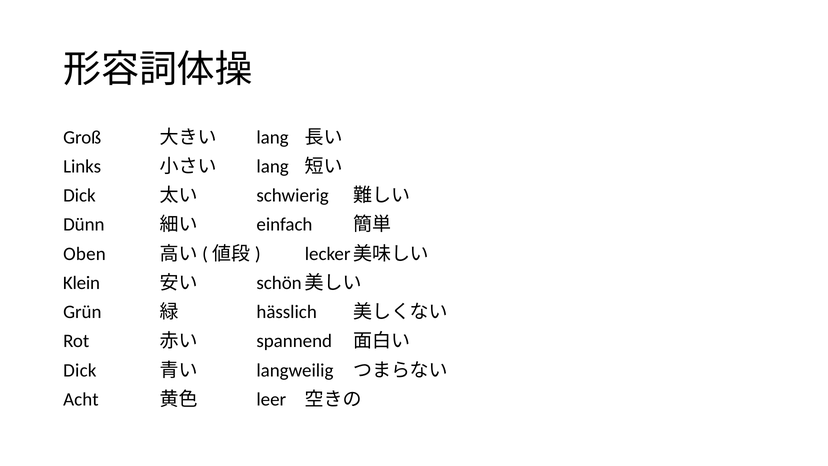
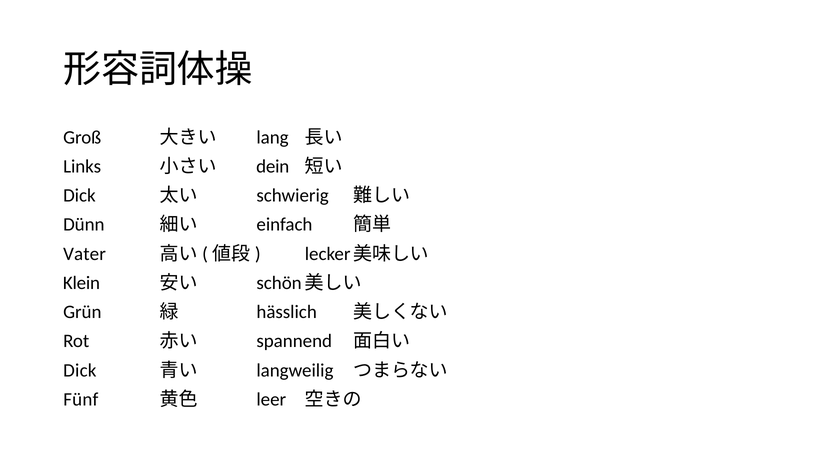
lang: lang -> dein (273, 166)
Oben: Oben -> Vater (85, 254)
Acht: Acht -> Fünf (81, 399)
